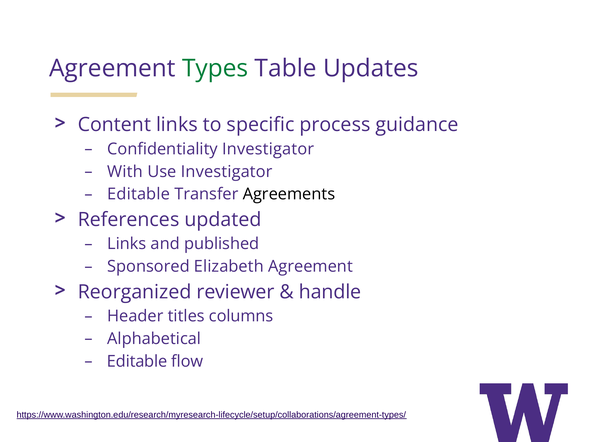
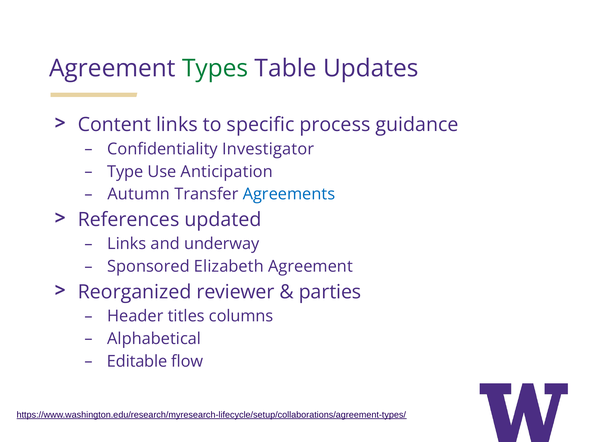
With: With -> Type (125, 172)
Use Investigator: Investigator -> Anticipation (227, 172)
Editable: Editable -> Autumn (139, 194)
Agreements colour: black -> blue (289, 194)
published: published -> underway (222, 244)
handle: handle -> parties (330, 292)
